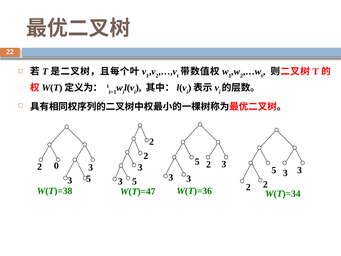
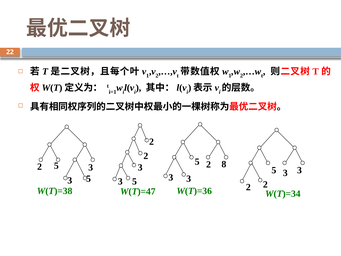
5 2 3: 3 -> 8 (224, 164)
2 0: 0 -> 5 (56, 166)
